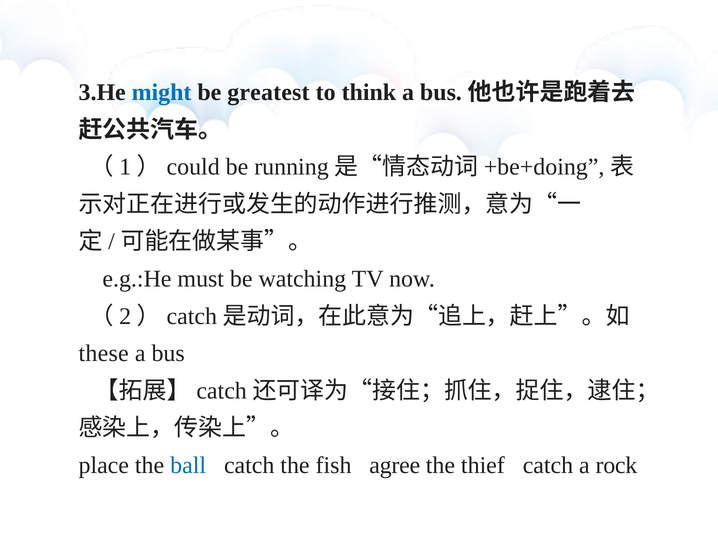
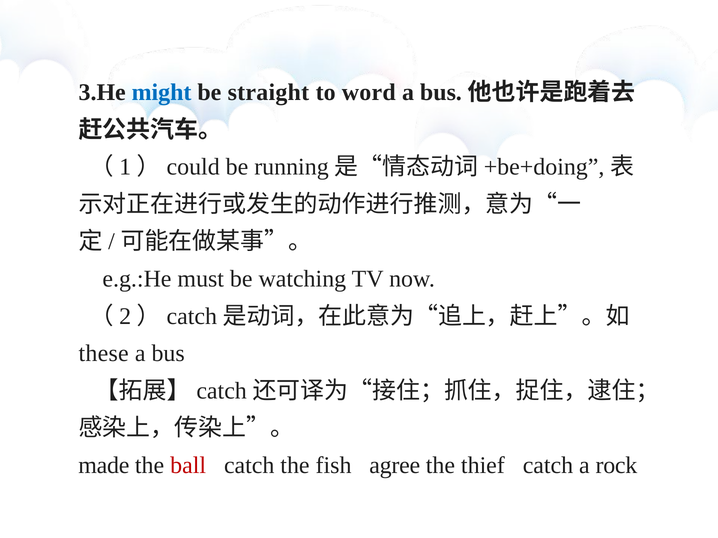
greatest: greatest -> straight (268, 93)
think: think -> word (369, 93)
place: place -> made (104, 466)
ball colour: blue -> red (188, 466)
